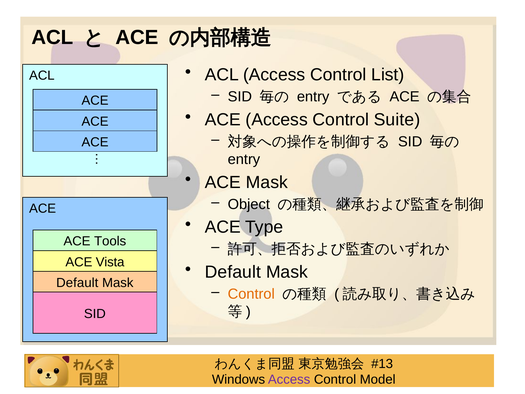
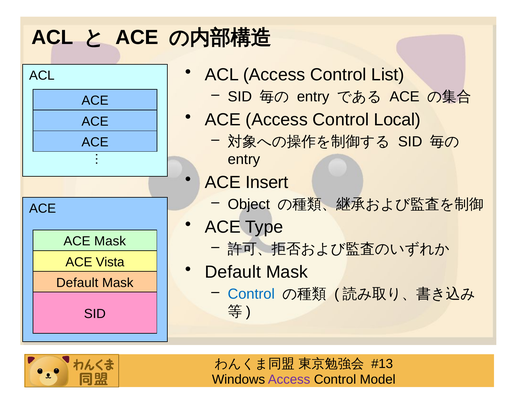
Suite: Suite -> Local (397, 120)
ACE Mask: Mask -> Insert (267, 182)
ACE Tools: Tools -> Mask (110, 241)
Control colour: orange -> blue (251, 294)
